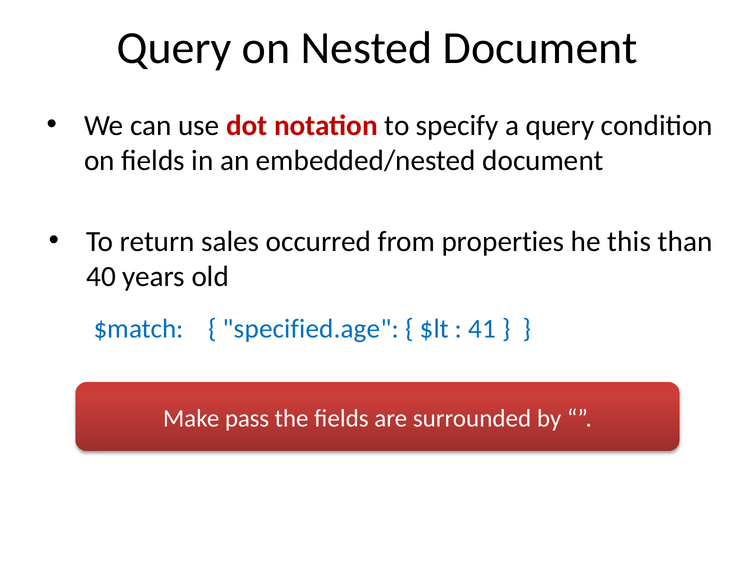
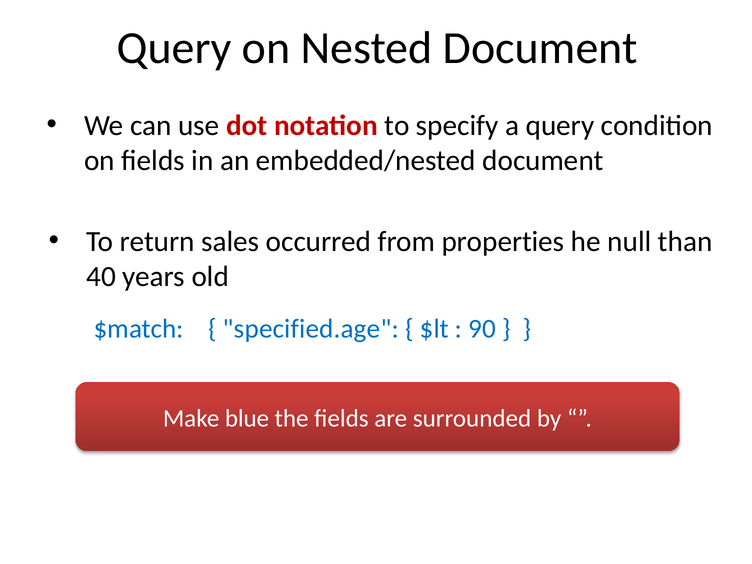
this: this -> null (629, 241)
41: 41 -> 90 (482, 329)
pass: pass -> blue (247, 418)
